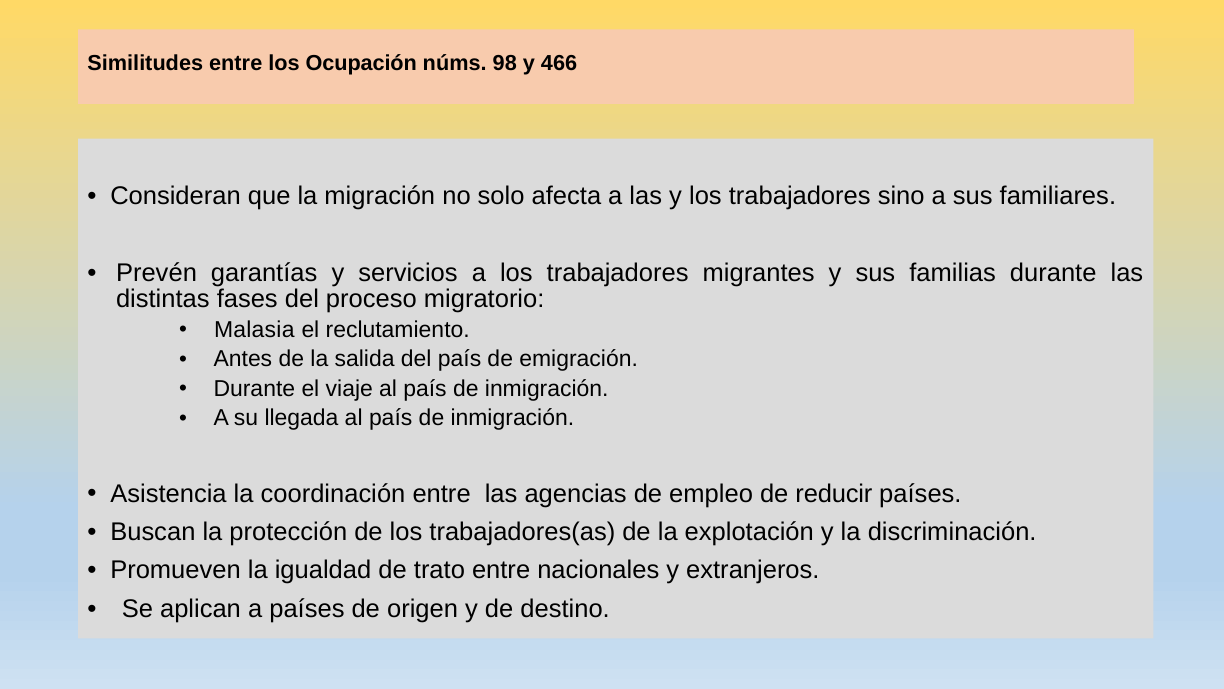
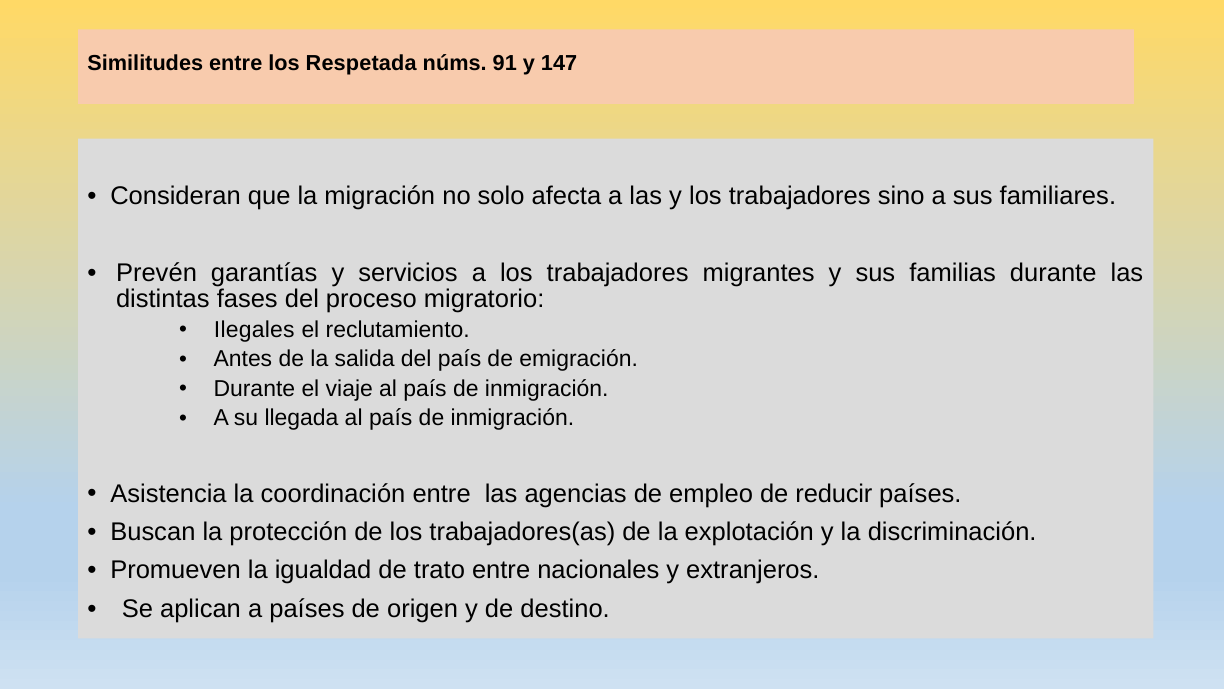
Ocupación: Ocupación -> Respetada (361, 63)
98: 98 -> 91 (505, 63)
466: 466 -> 147 (559, 63)
Malasia: Malasia -> Ilegales (254, 329)
